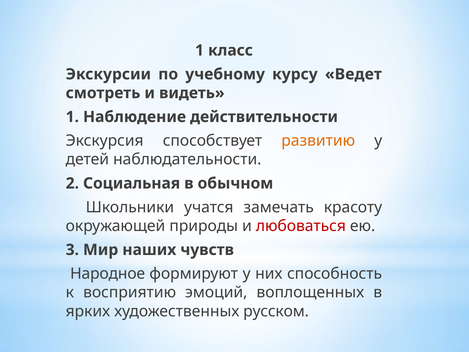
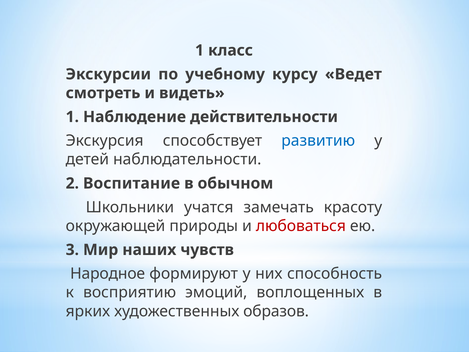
развитию colour: orange -> blue (318, 141)
Социальная: Социальная -> Воспитание (132, 183)
русском: русском -> образов (276, 311)
